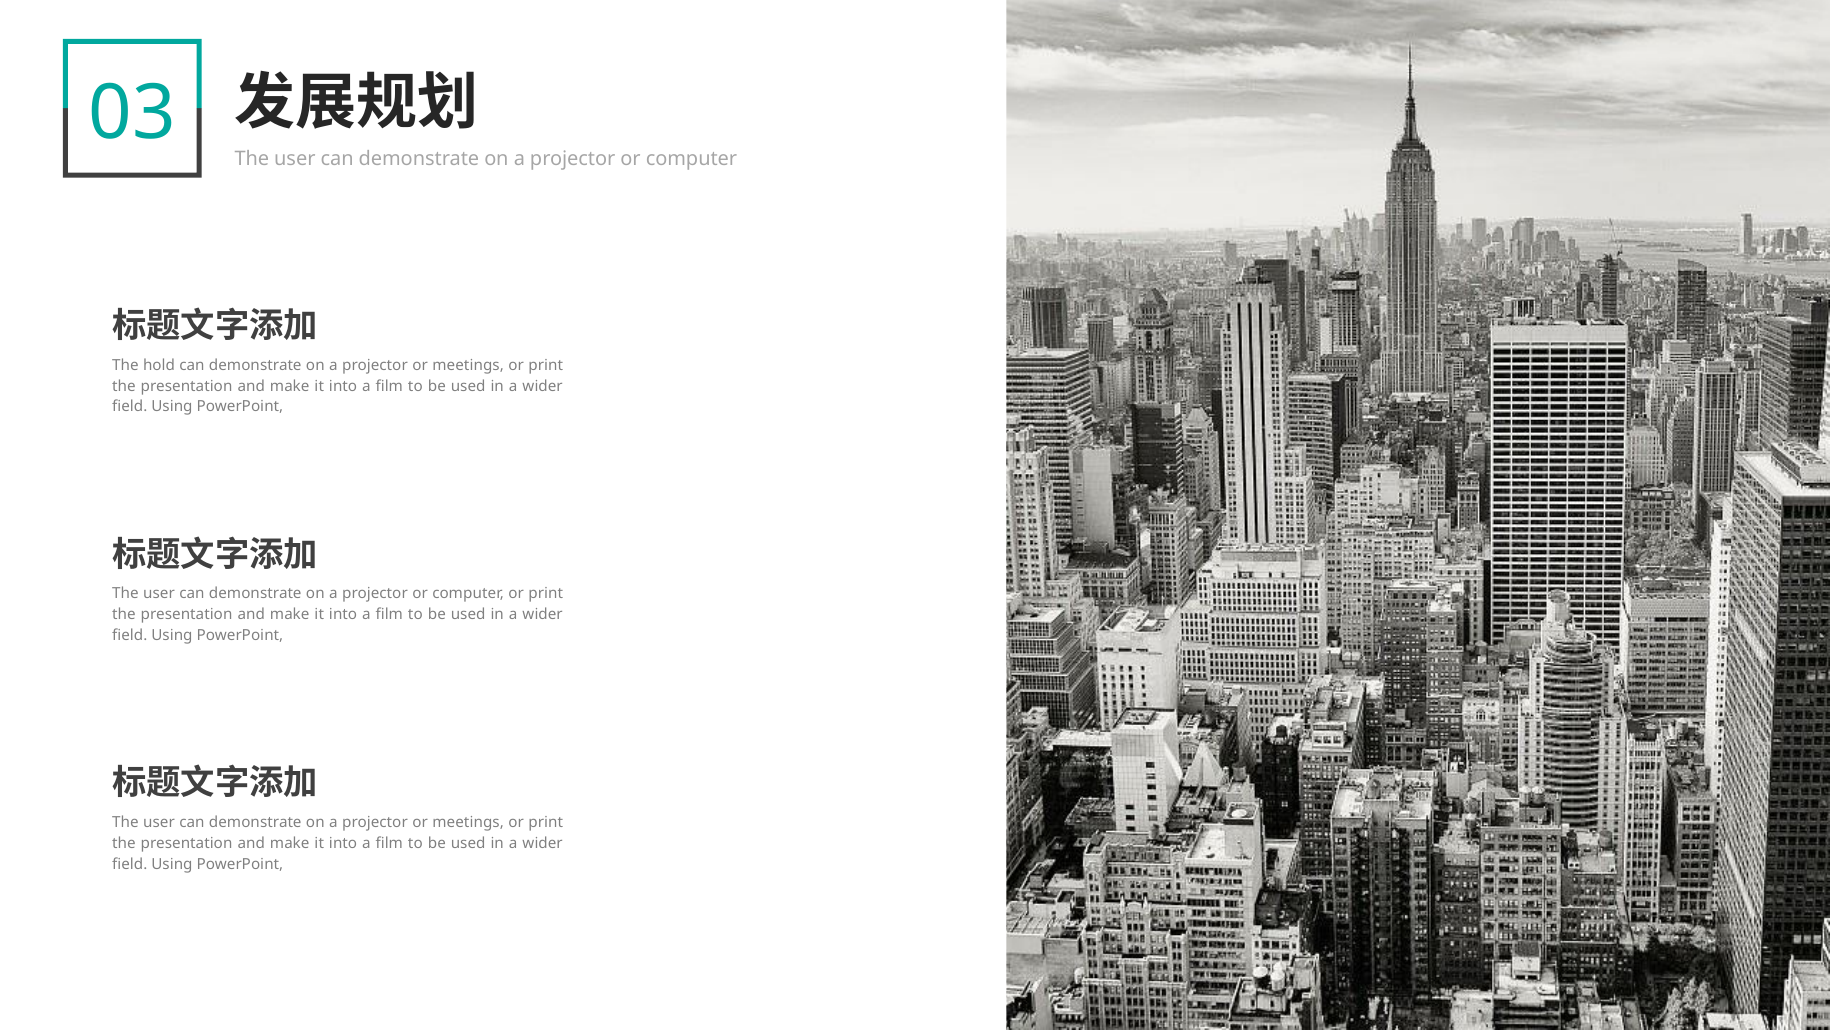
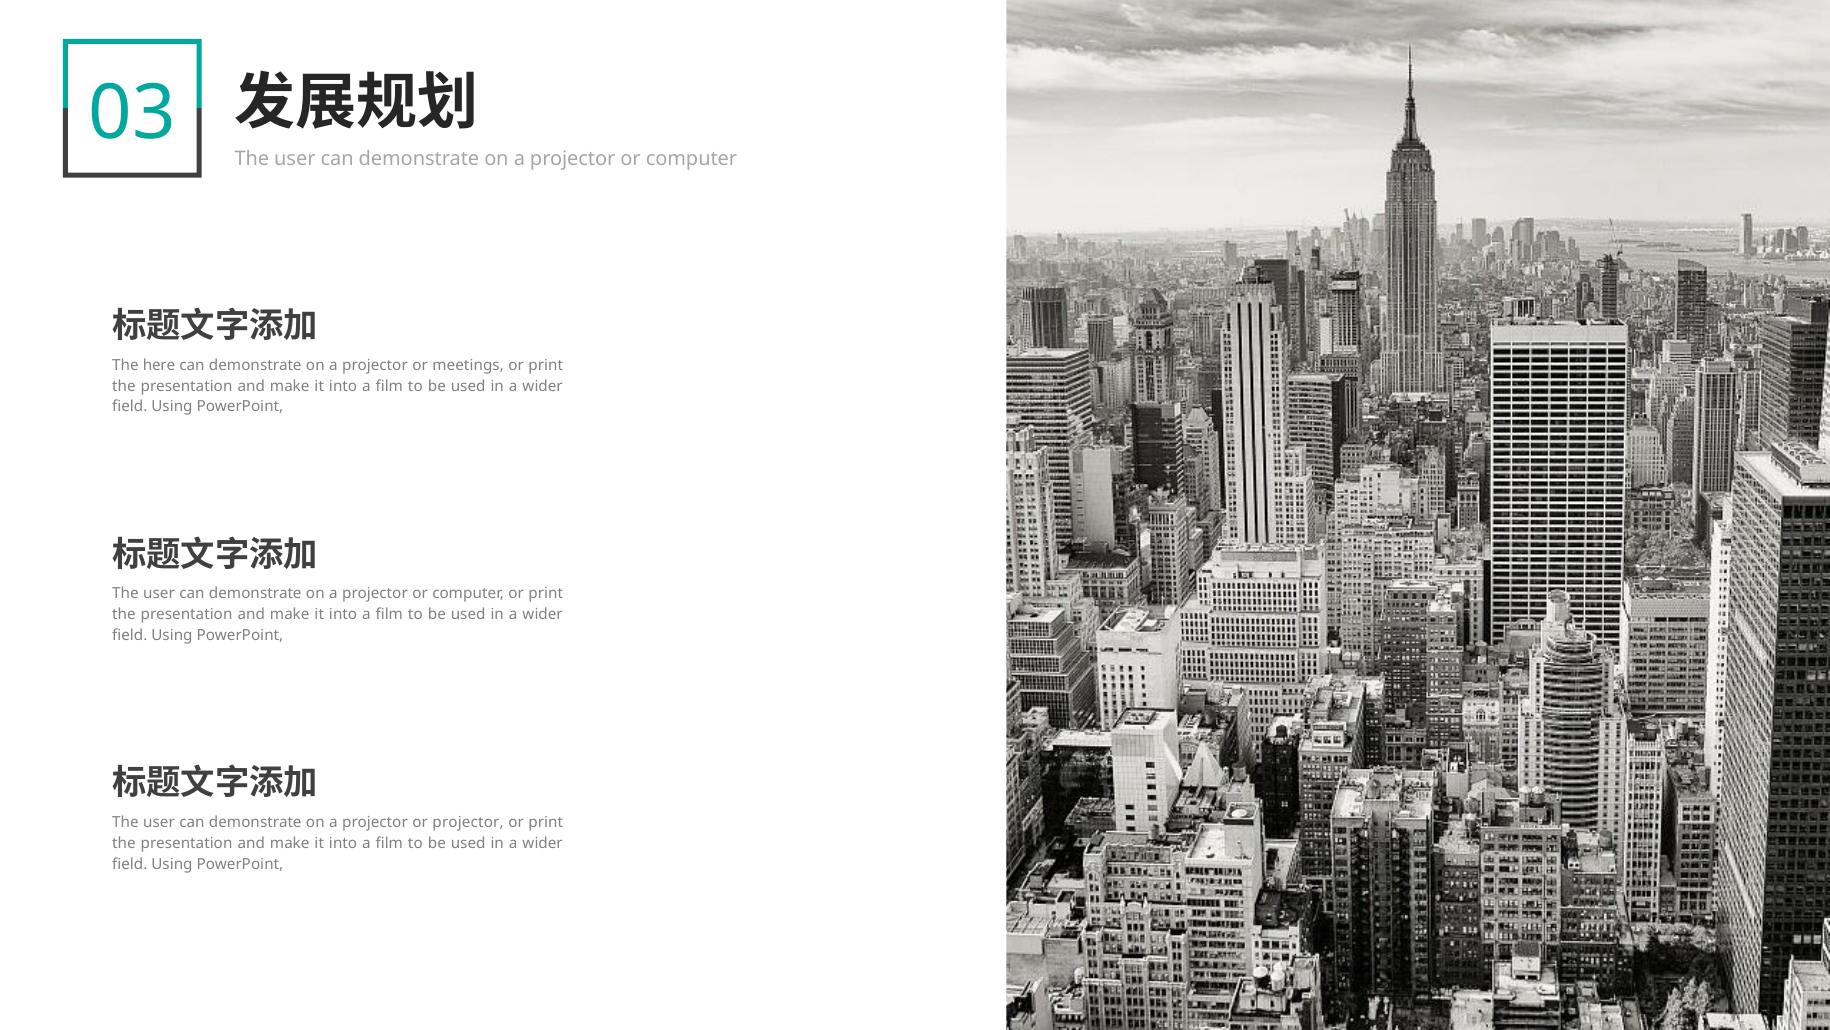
hold: hold -> here (159, 365)
meetings: meetings -> projector (468, 822)
